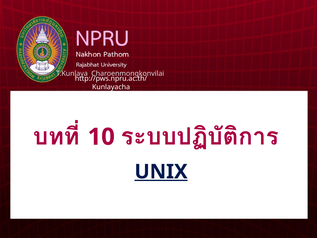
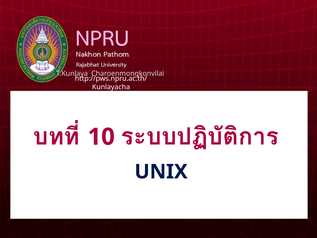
UNIX underline: present -> none (161, 172)
